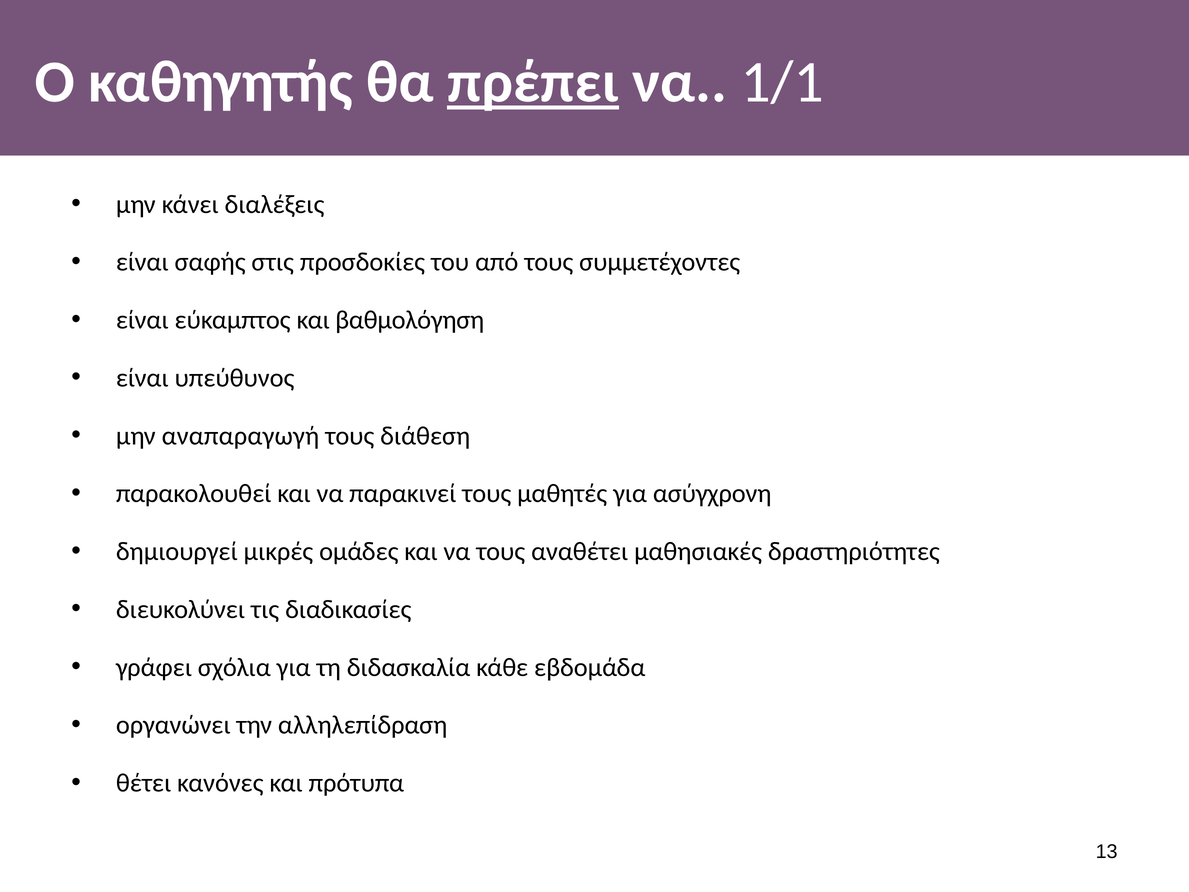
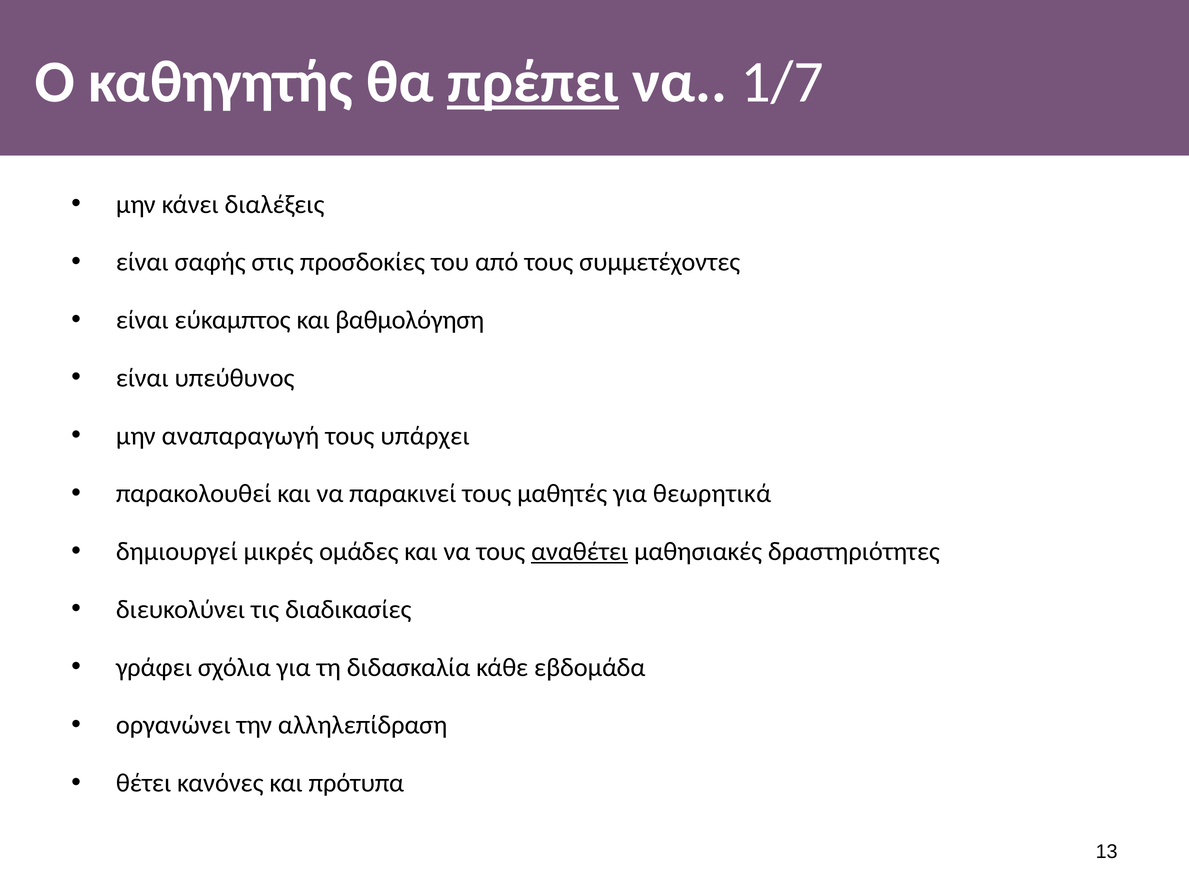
1/1: 1/1 -> 1/7 (782, 82)
διάθεση: διάθεση -> υπάρχει (425, 436)
ασύγχρονη: ασύγχρονη -> θεωρητικά (712, 494)
αναθέτει underline: none -> present (580, 551)
